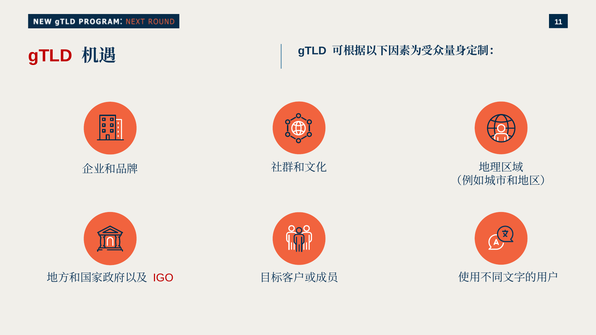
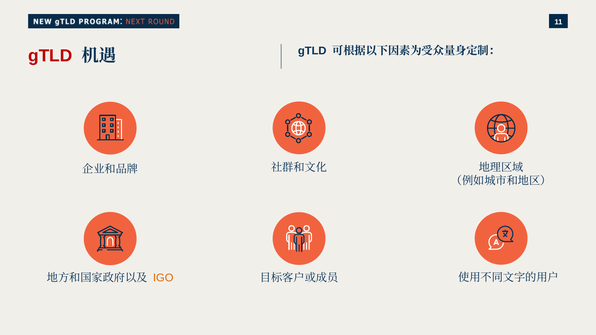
IGO colour: red -> orange (163, 278)
